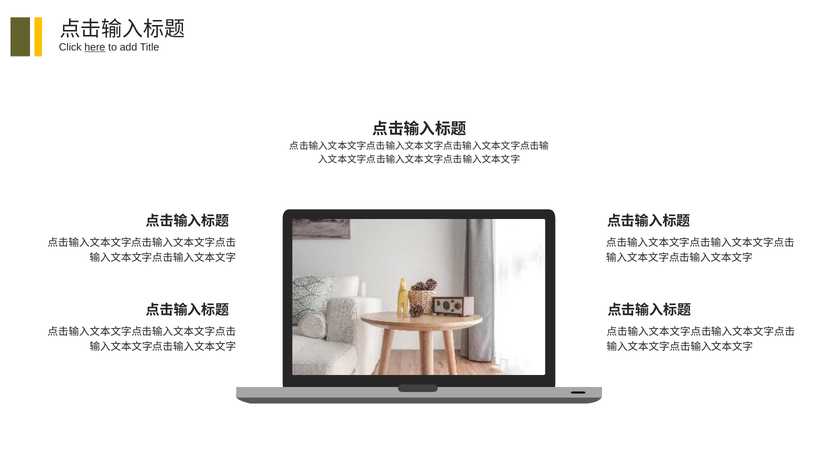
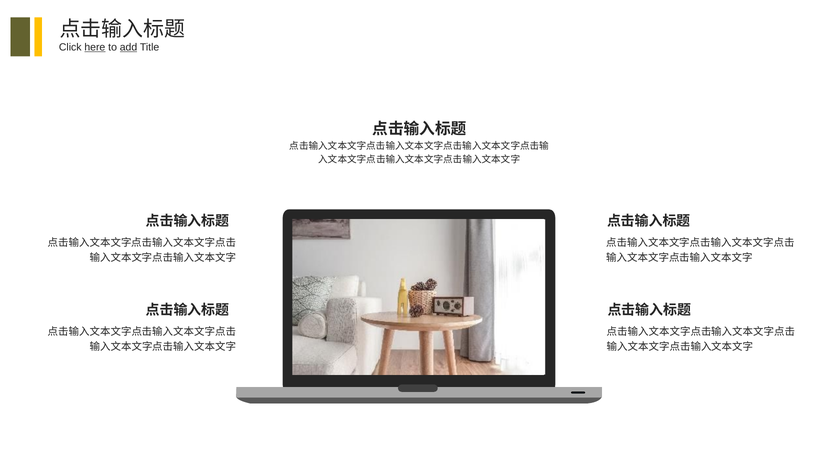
add underline: none -> present (129, 47)
